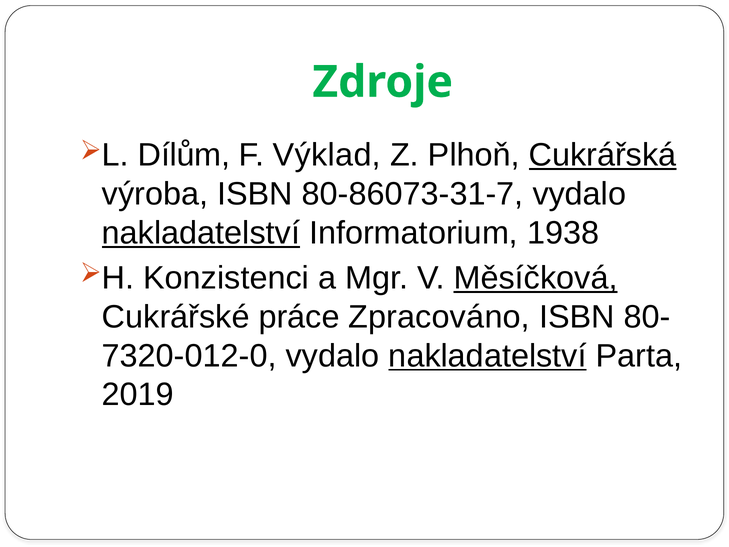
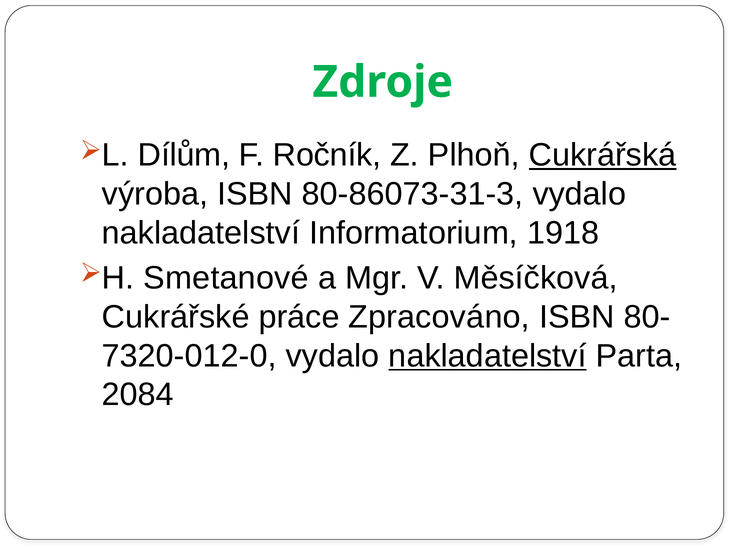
Výklad: Výklad -> Ročník (327, 155)
80-86073-31-7: 80-86073-31-7 -> 80-86073-31-3 (413, 194)
nakladatelství underline: present -> none (201, 233)
1938: 1938 -> 1918 (563, 233)
Konzistenci: Konzistenci -> Smetanové (226, 278)
Měsíčková underline: present -> none (536, 278)
2019: 2019 -> 2084 (138, 395)
